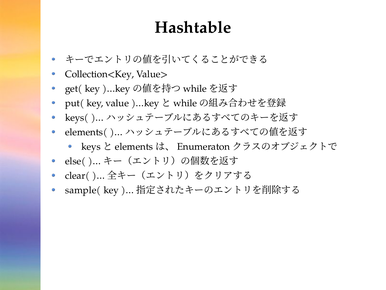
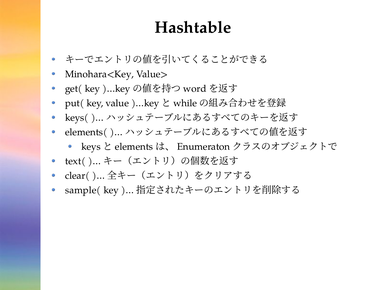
Collection<Key: Collection<Key -> Minohara<Key (99, 74)
while: while -> word (195, 89)
else(: else( -> text( (75, 161)
